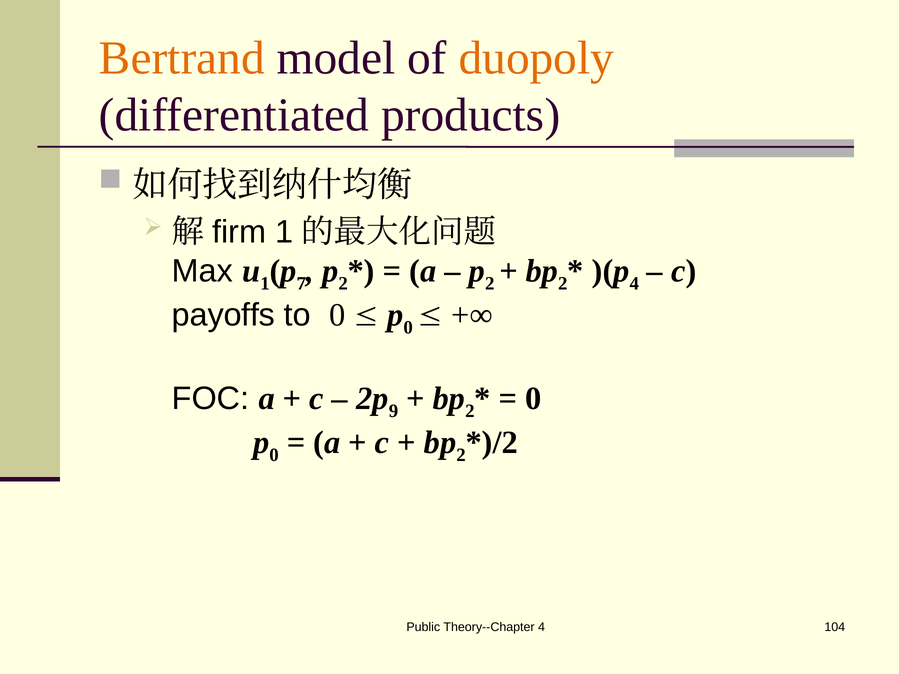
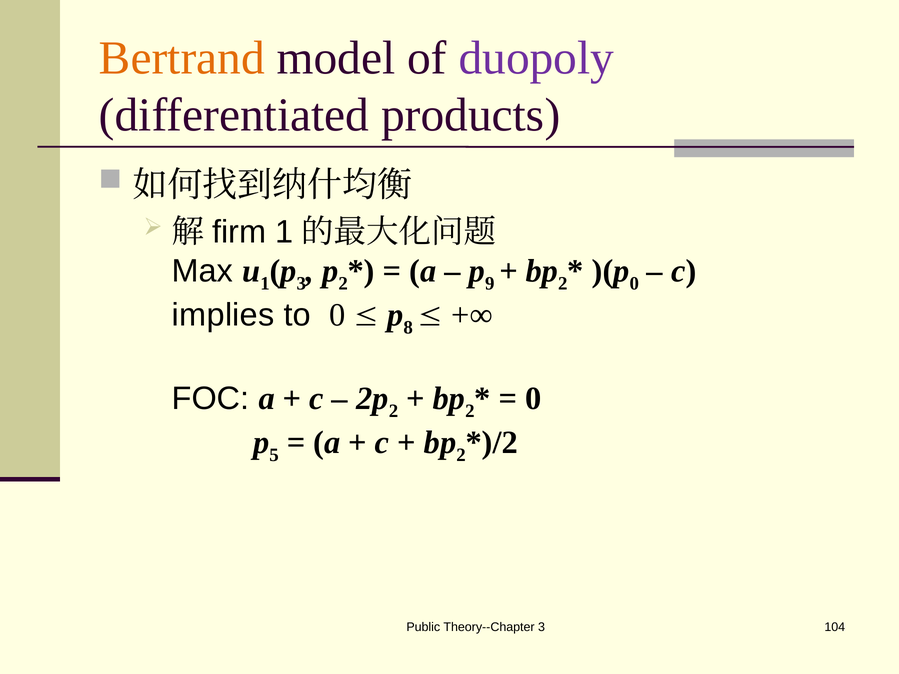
duopoly colour: orange -> purple (536, 58)
7: 7 -> 3 (301, 284)
2: 2 -> 9 (490, 284)
4: 4 -> 0 (634, 284)
payoffs: payoffs -> implies (223, 315)
0: 0 -> 8 (408, 328)
9: 9 -> 2 (393, 411)
0: 0 -> 5 (274, 455)
Theory--Chapter 4: 4 -> 3 (542, 627)
